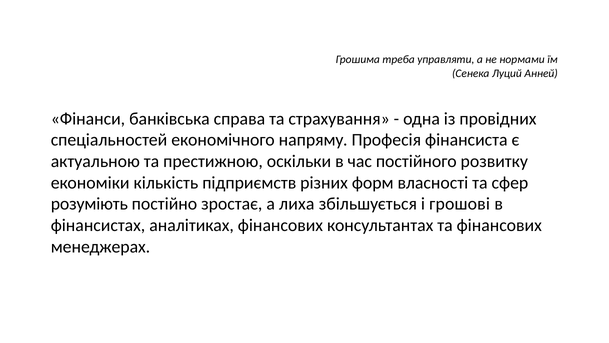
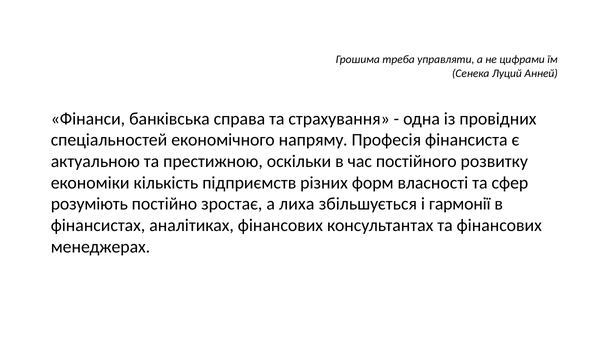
нормами: нормами -> цифрами (522, 59)
грошові: грошові -> гармонії (460, 204)
